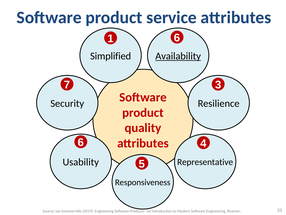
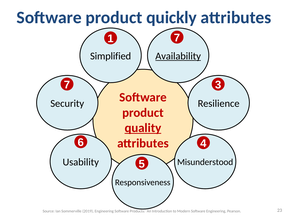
service: service -> quickly (172, 17)
1 6: 6 -> 7 (177, 38)
quality underline: none -> present (143, 128)
Representative: Representative -> Misunderstood (205, 162)
